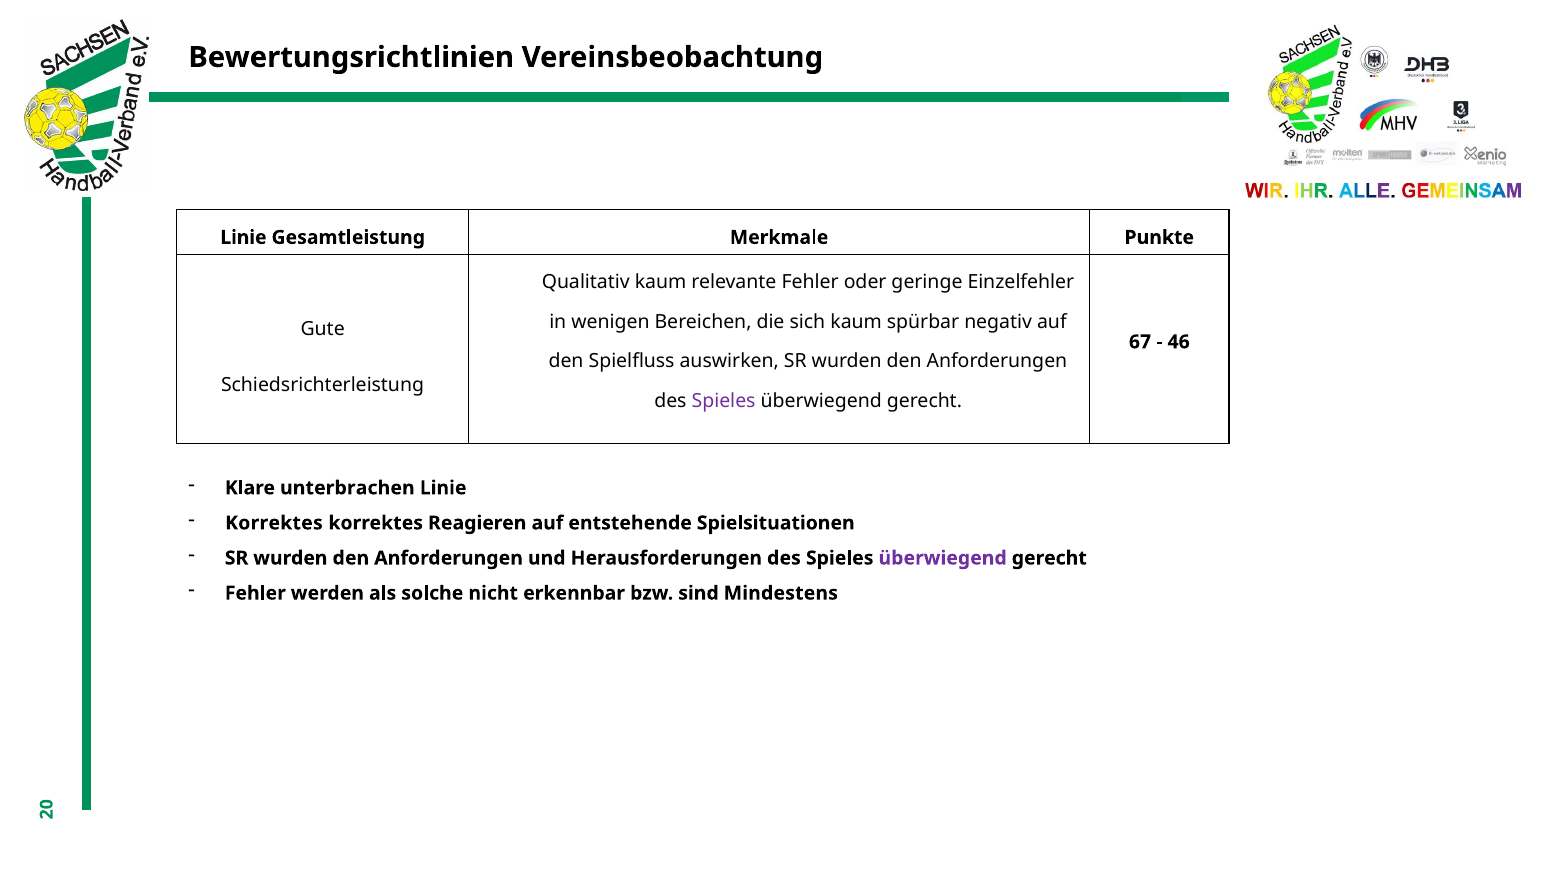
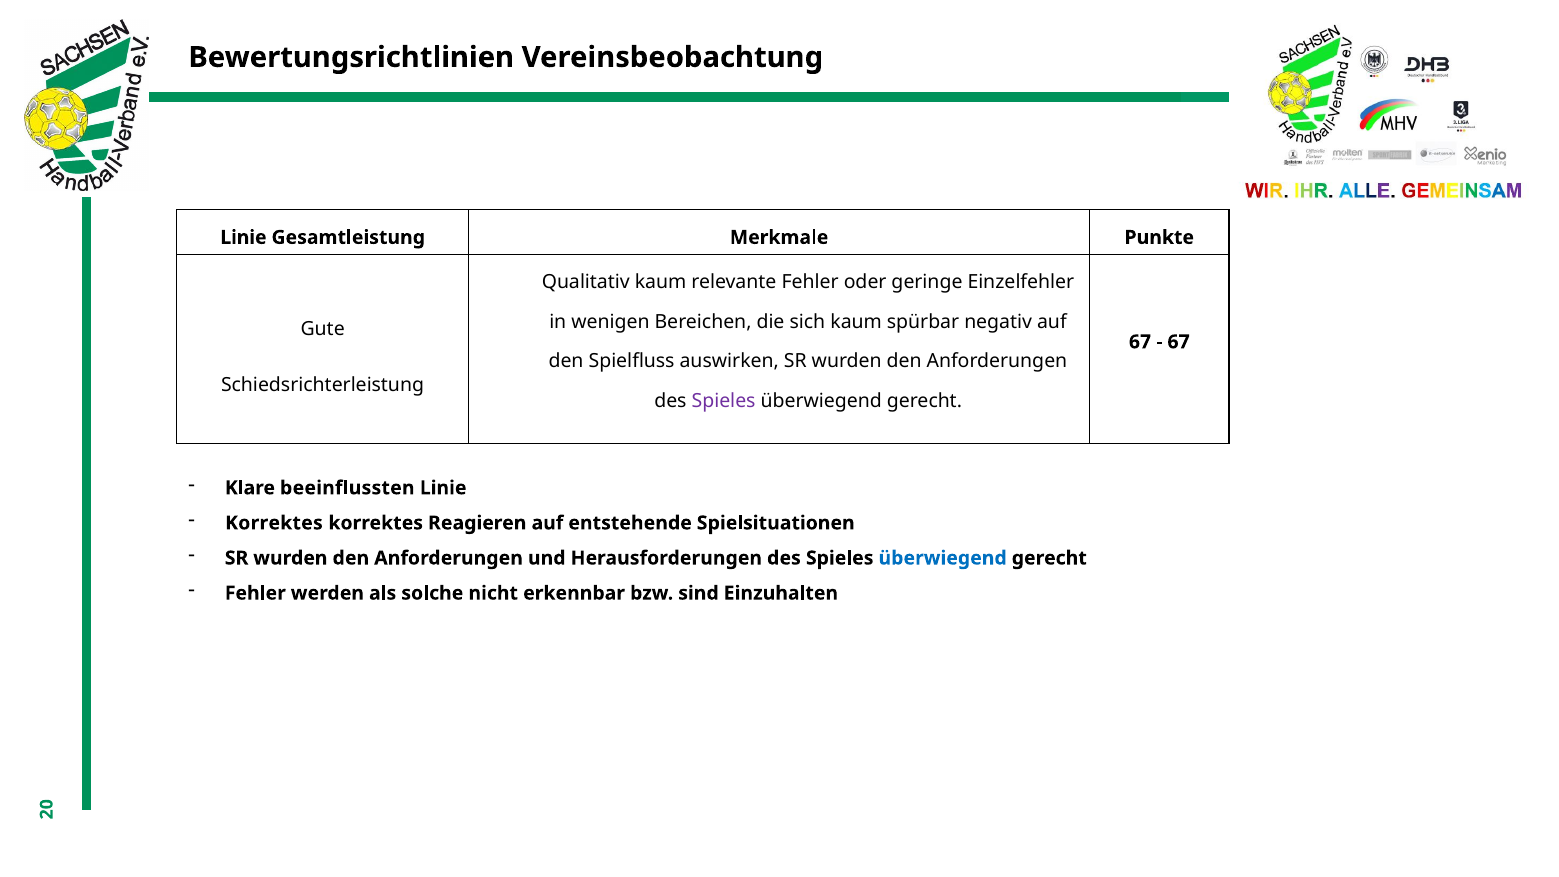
46: 46 -> 67 (1179, 342)
unterbrachen: unterbrachen -> beeinflussten (347, 488)
überwiegend colour: purple -> blue (943, 558)
Mindestens: Mindestens -> Einzuhalten (781, 593)
